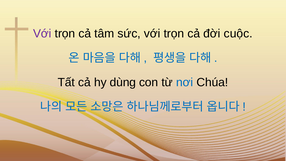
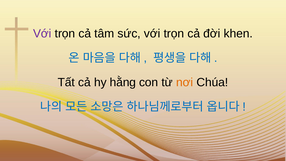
cuộc: cuộc -> khen (238, 33)
dùng: dùng -> hằng (123, 82)
nơi colour: blue -> orange (185, 82)
